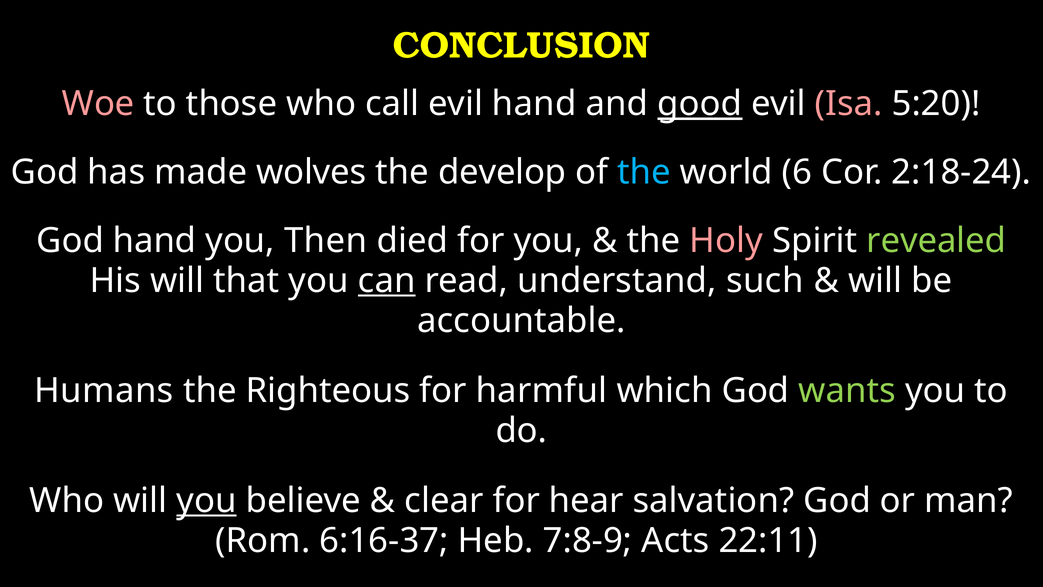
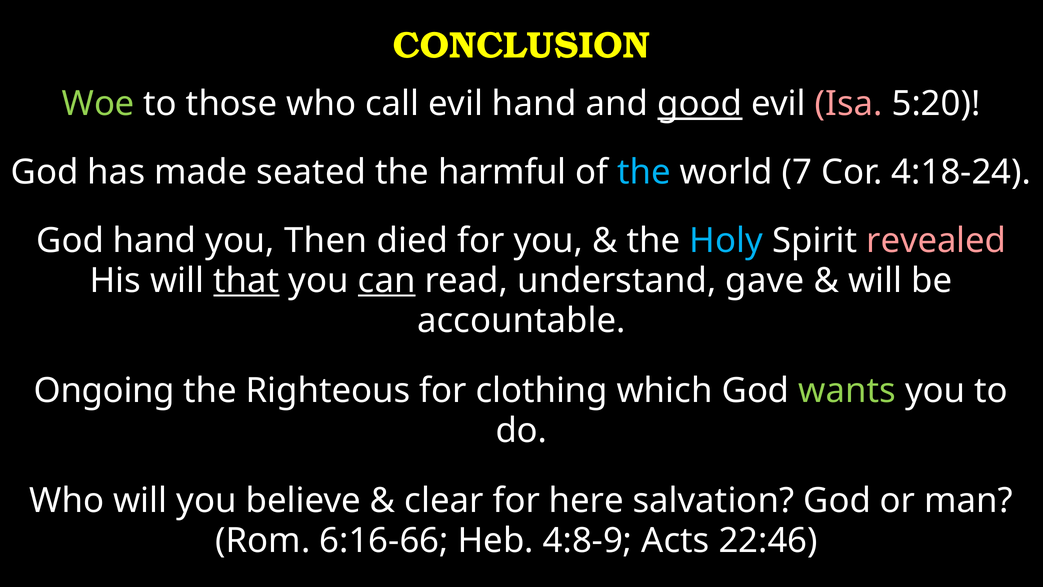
Woe colour: pink -> light green (98, 104)
wolves: wolves -> seated (311, 172)
develop: develop -> harmful (502, 172)
6: 6 -> 7 (797, 172)
2:18-24: 2:18-24 -> 4:18-24 (961, 172)
Holy colour: pink -> light blue (726, 240)
revealed colour: light green -> pink (936, 240)
that underline: none -> present (246, 280)
such: such -> gave (765, 280)
Humans: Humans -> Ongoing (104, 390)
harmful: harmful -> clothing (542, 390)
you underline: present -> none (206, 500)
hear: hear -> here (586, 500)
6:16-37: 6:16-37 -> 6:16-66 (384, 540)
7:8-9: 7:8-9 -> 4:8-9 (588, 540)
22:11: 22:11 -> 22:46 (768, 540)
